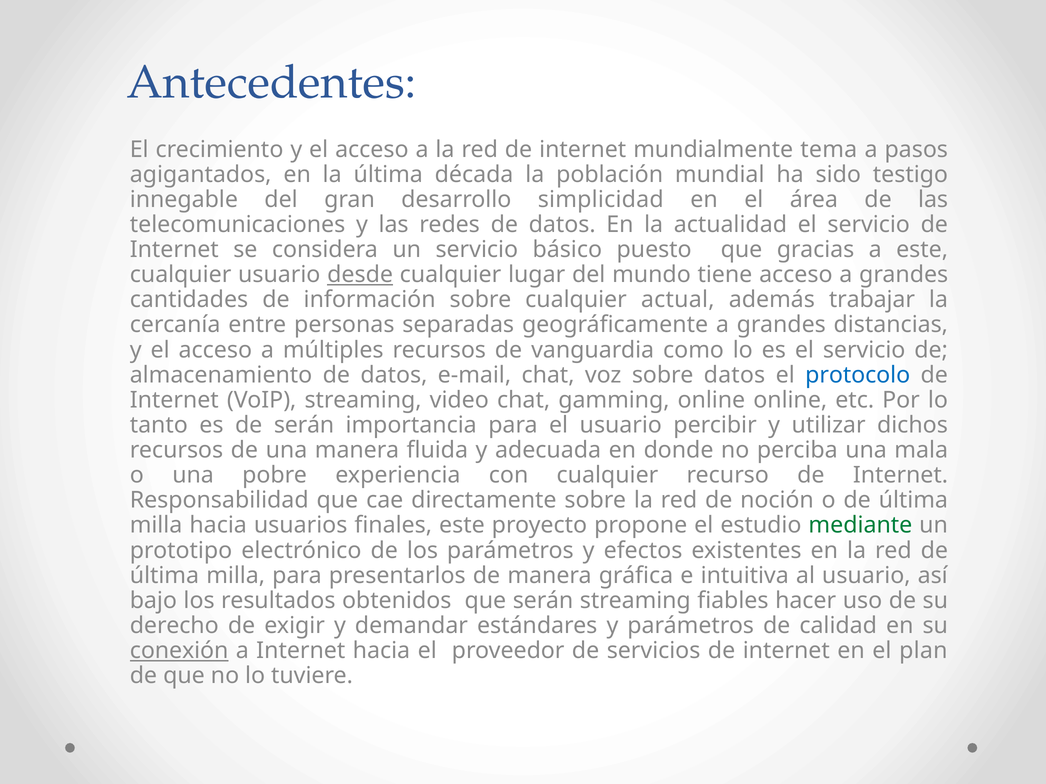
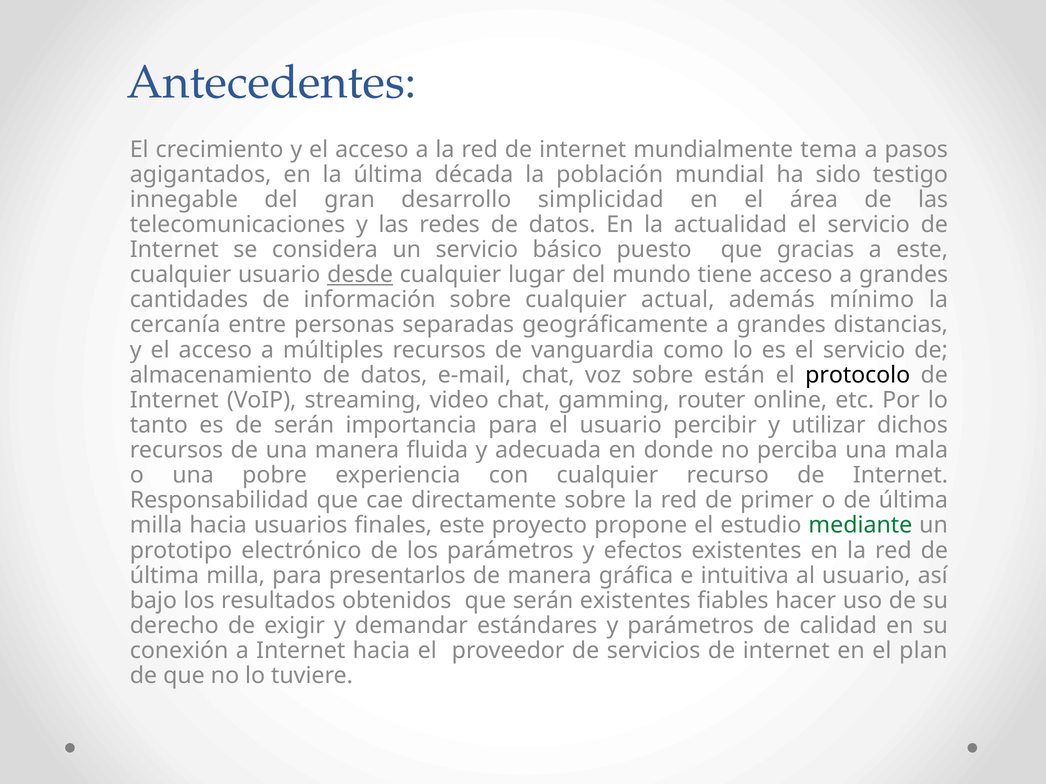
trabajar: trabajar -> mínimo (872, 300)
sobre datos: datos -> están (734, 375)
protocolo colour: blue -> black (858, 375)
gamming online: online -> router (712, 400)
noción: noción -> primer (777, 501)
serán streaming: streaming -> existentes (635, 601)
conexión underline: present -> none (179, 651)
